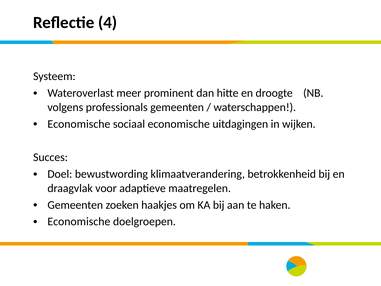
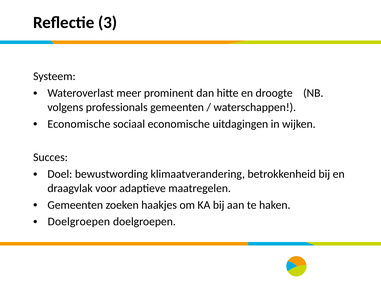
4: 4 -> 3 (108, 22)
Economische: Economische -> Doelgroepen (79, 221)
